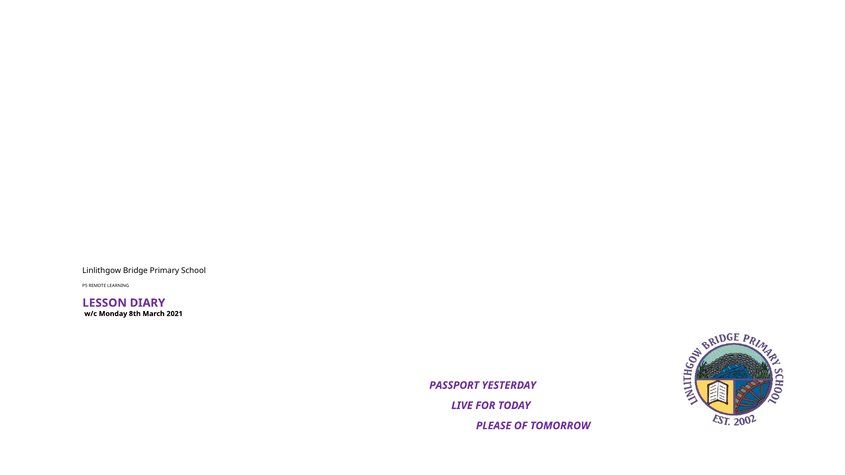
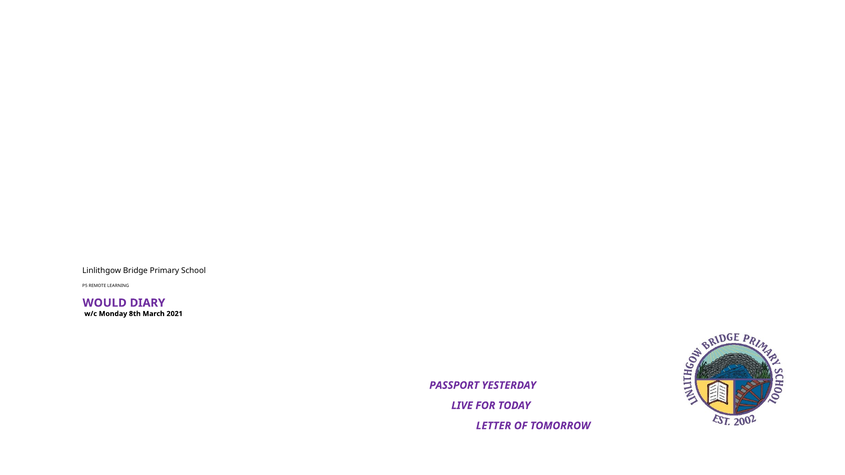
LESSON: LESSON -> WOULD (105, 303)
PLEASE: PLEASE -> LETTER (494, 426)
